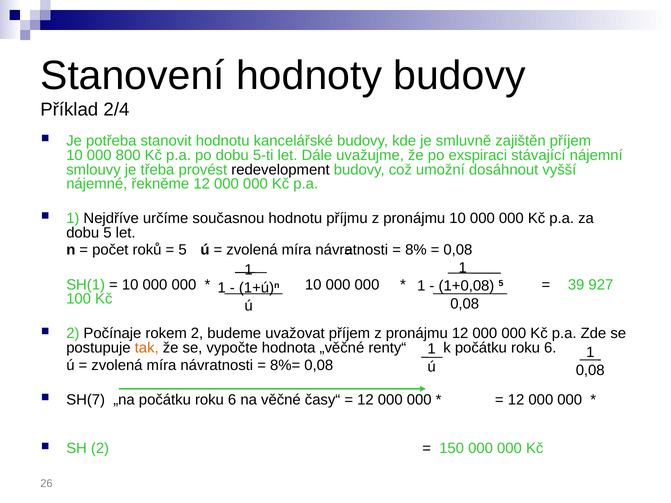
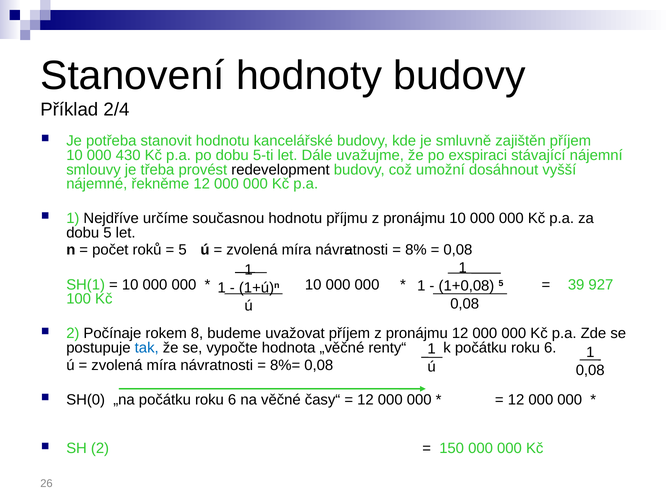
800: 800 -> 430 (128, 155)
rokem 2: 2 -> 8 (197, 334)
tak colour: orange -> blue (147, 348)
SH(7: SH(7 -> SH(0 (86, 400)
